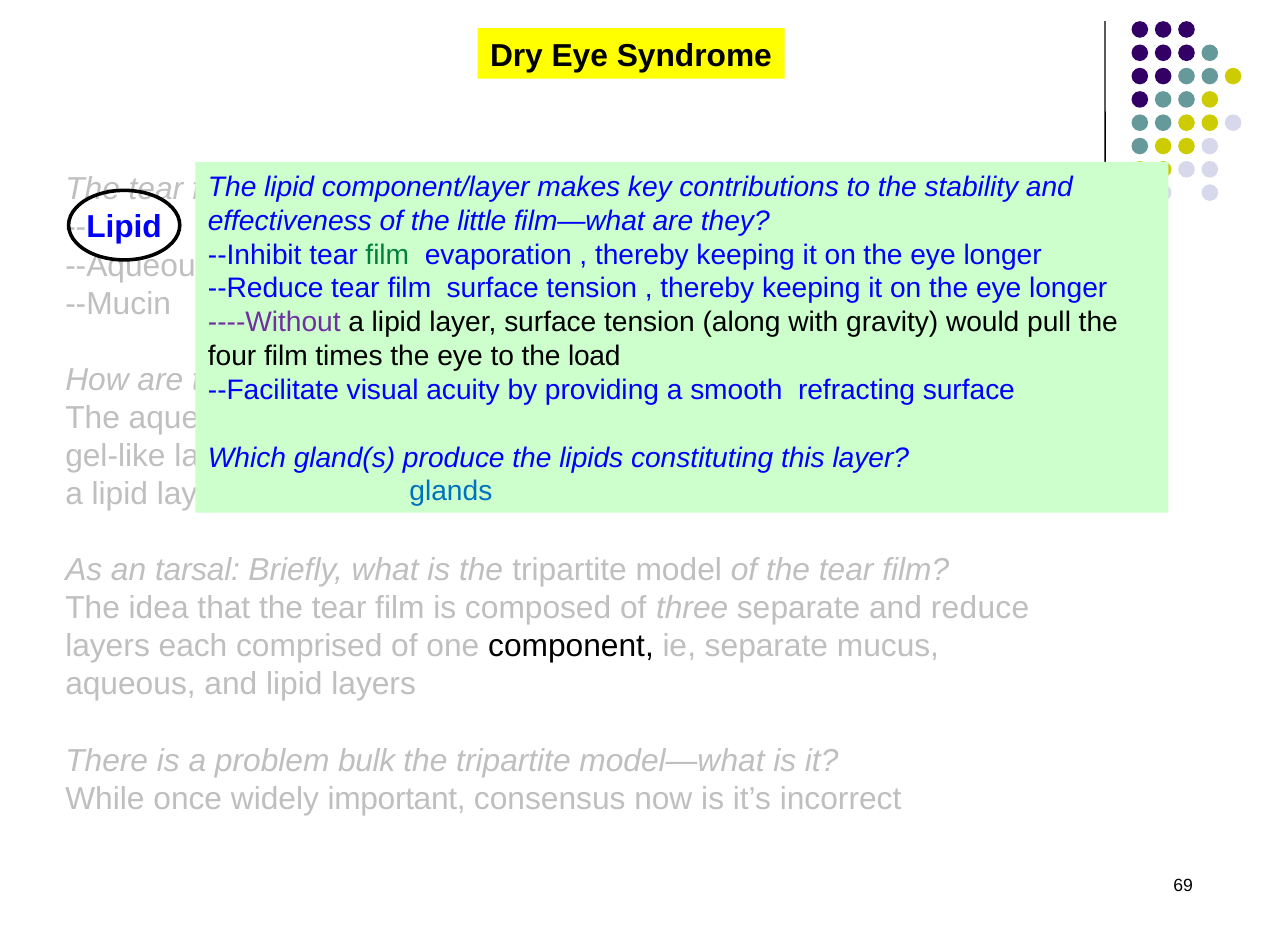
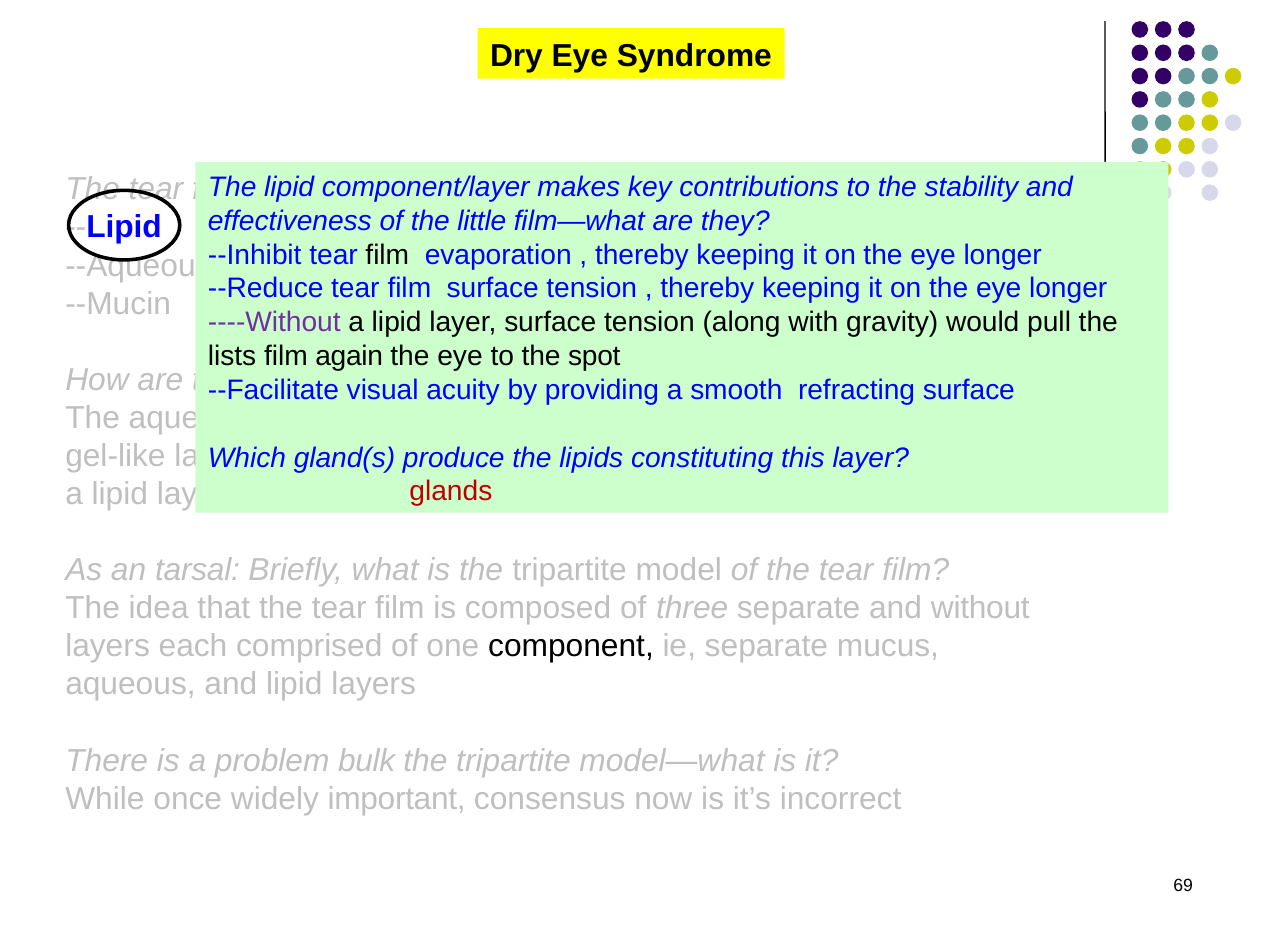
film colour: green -> black (387, 255)
four: four -> lists (232, 356)
times: times -> again (349, 356)
load: load -> spot (594, 356)
glands colour: blue -> red (451, 491)
reduce: reduce -> without (980, 608)
